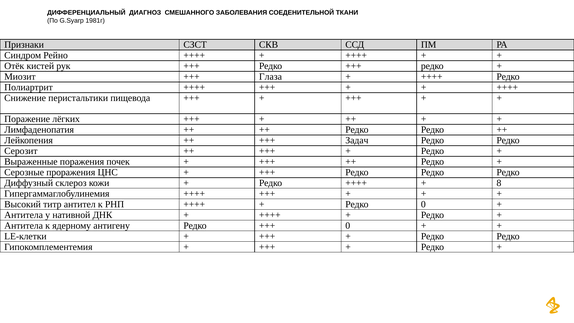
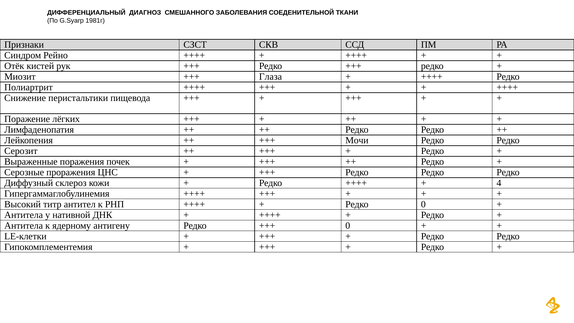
Задач: Задач -> Мочи (357, 140)
8: 8 -> 4 (499, 183)
